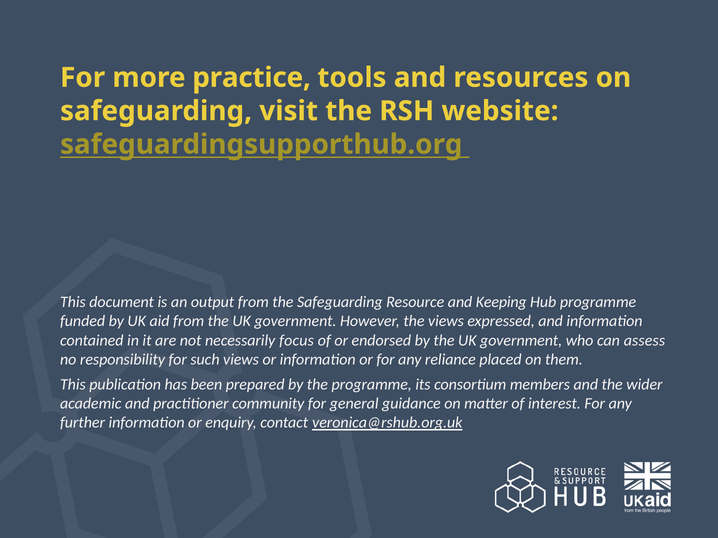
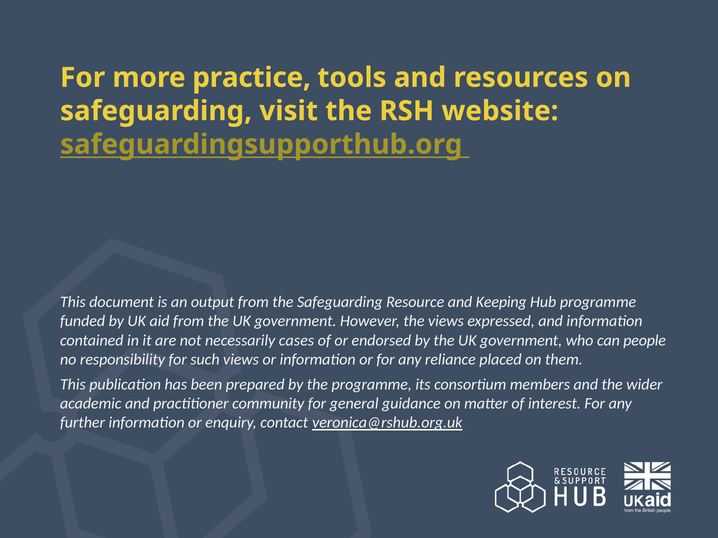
focus: focus -> cases (297, 341)
assess: assess -> people (645, 341)
